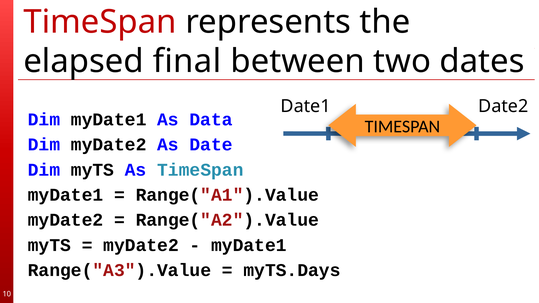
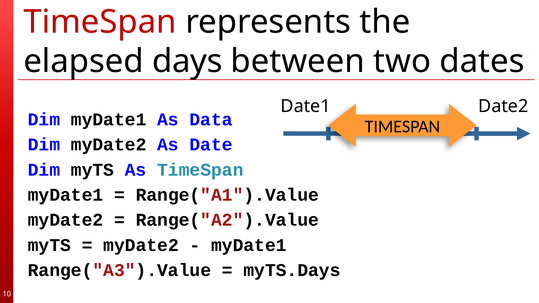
final: final -> days (187, 61)
